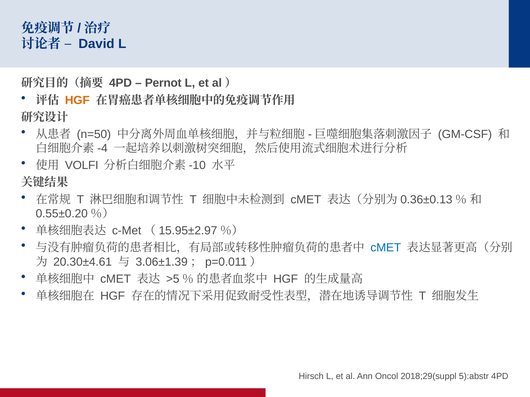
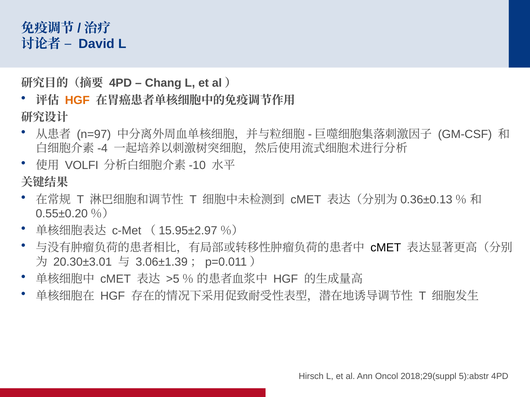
Pernot: Pernot -> Chang (163, 83)
n=50: n=50 -> n=97 (94, 134)
cMET colour: blue -> black (386, 248)
20.30±4.61: 20.30±4.61 -> 20.30±3.01 (83, 262)
